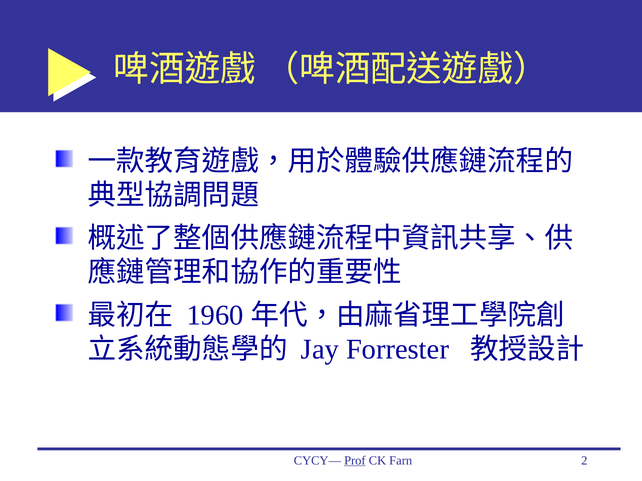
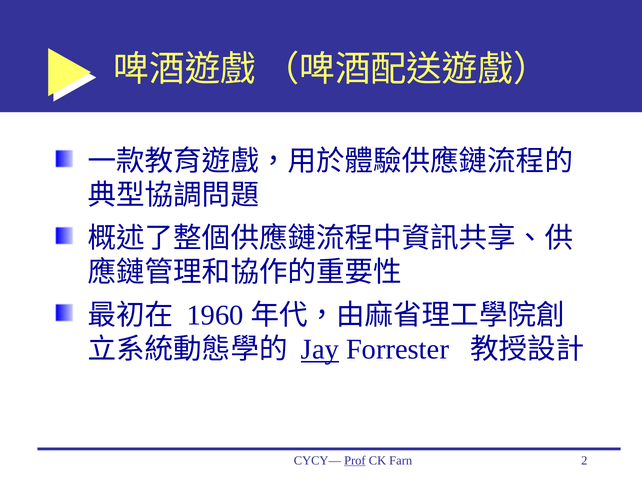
Jay underline: none -> present (320, 350)
